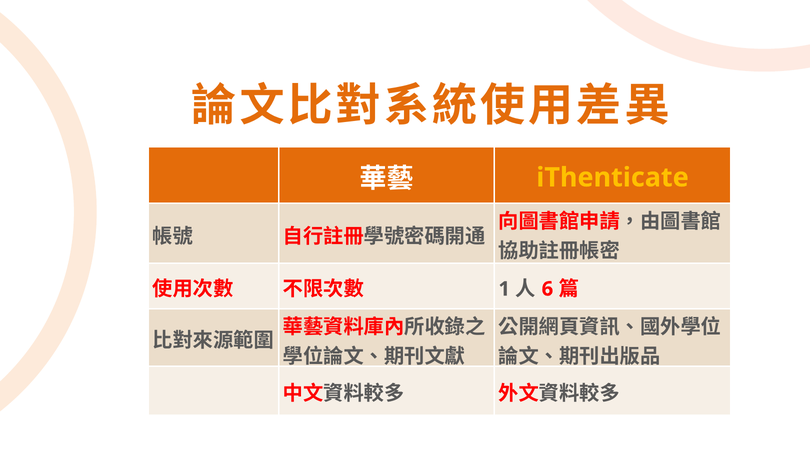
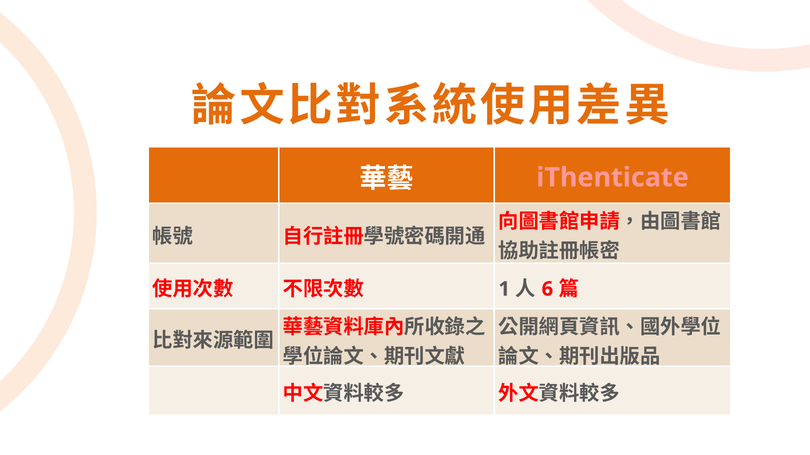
iThenticate colour: yellow -> pink (613, 178)
